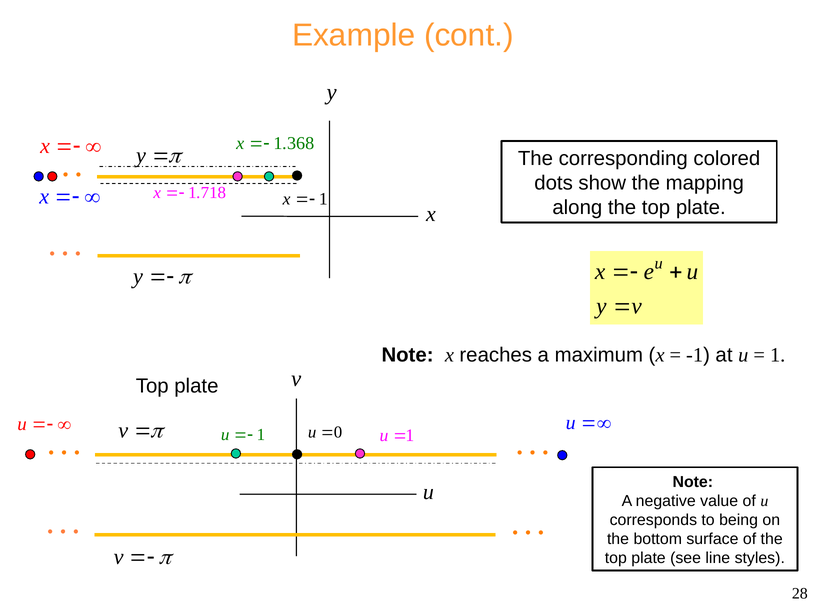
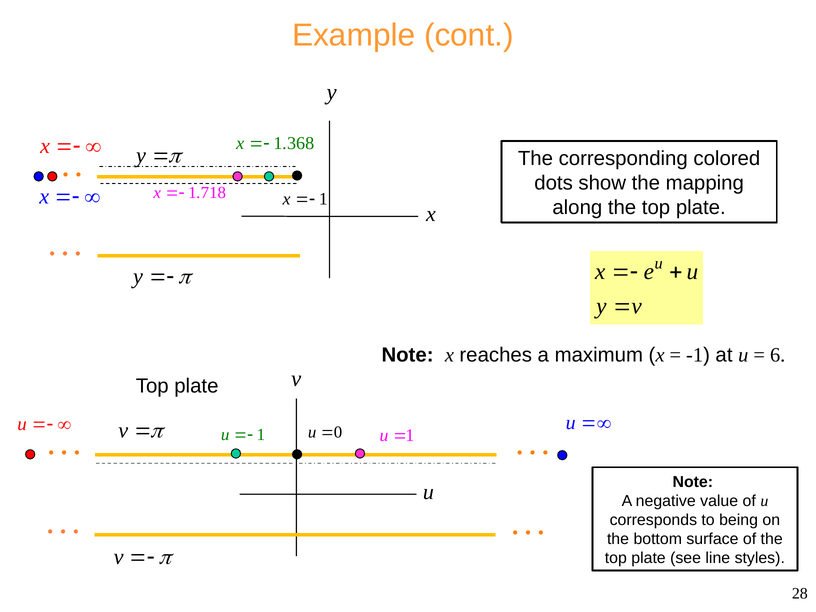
1: 1 -> 6 (778, 355)
